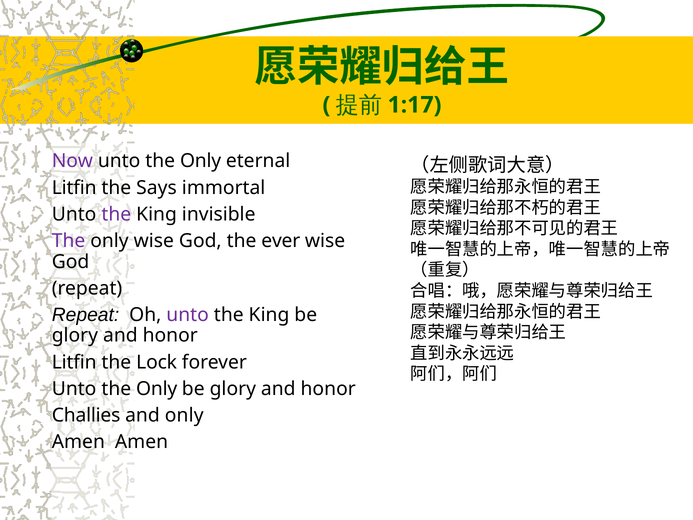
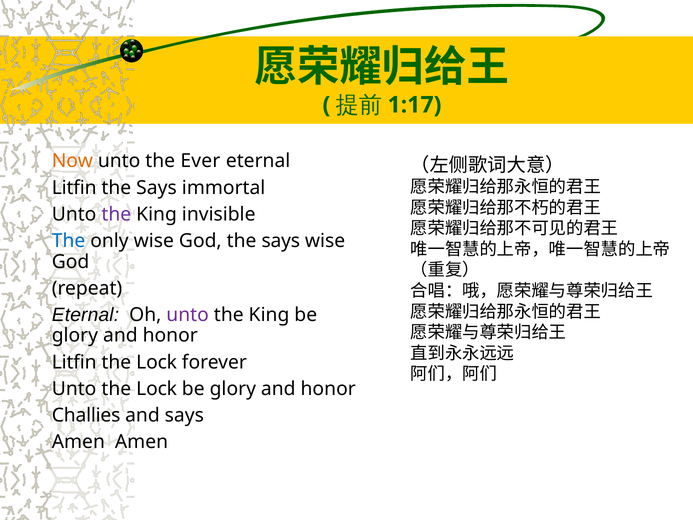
Now colour: purple -> orange (72, 161)
Only: Only -> Ever (200, 161)
The colour: purple -> blue (69, 241)
God the ever: ever -> says (281, 241)
Repeat: Repeat -> Eternal (85, 315)
Only: Only -> Lock (157, 389)
and only: only -> says (184, 415)
